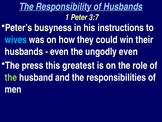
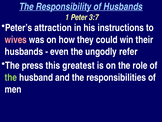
busyness: busyness -> attraction (53, 28)
wives colour: light blue -> pink (16, 40)
ungodly even: even -> refer (128, 51)
